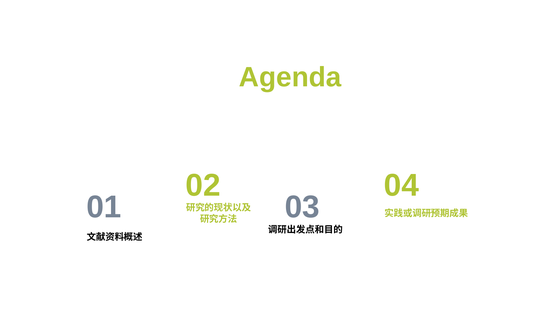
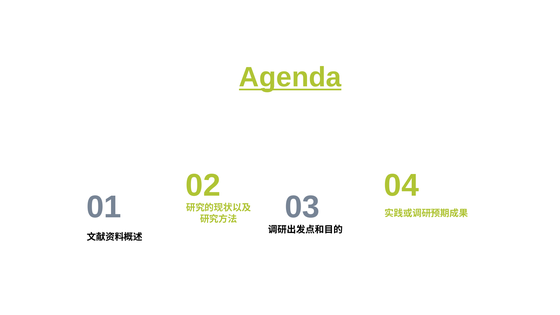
Agenda underline: none -> present (290, 77)
